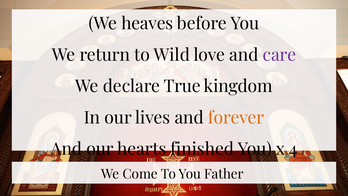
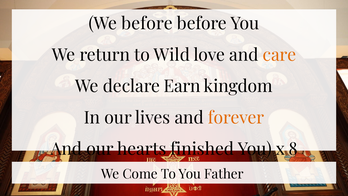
We heaves: heaves -> before (147, 24)
care colour: purple -> orange (279, 55)
True: True -> Earn (182, 86)
4: 4 -> 8 (293, 149)
